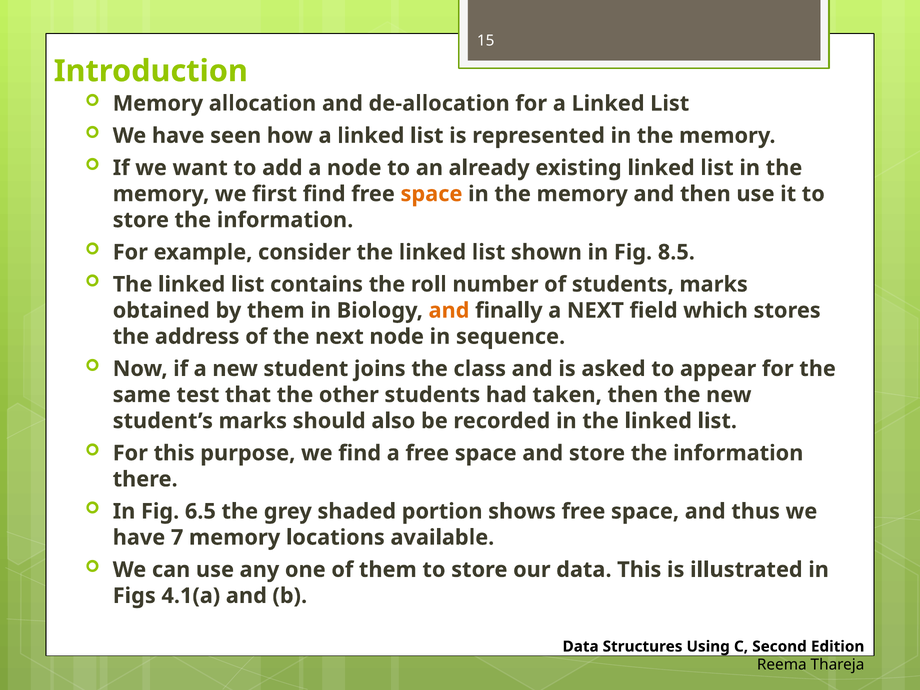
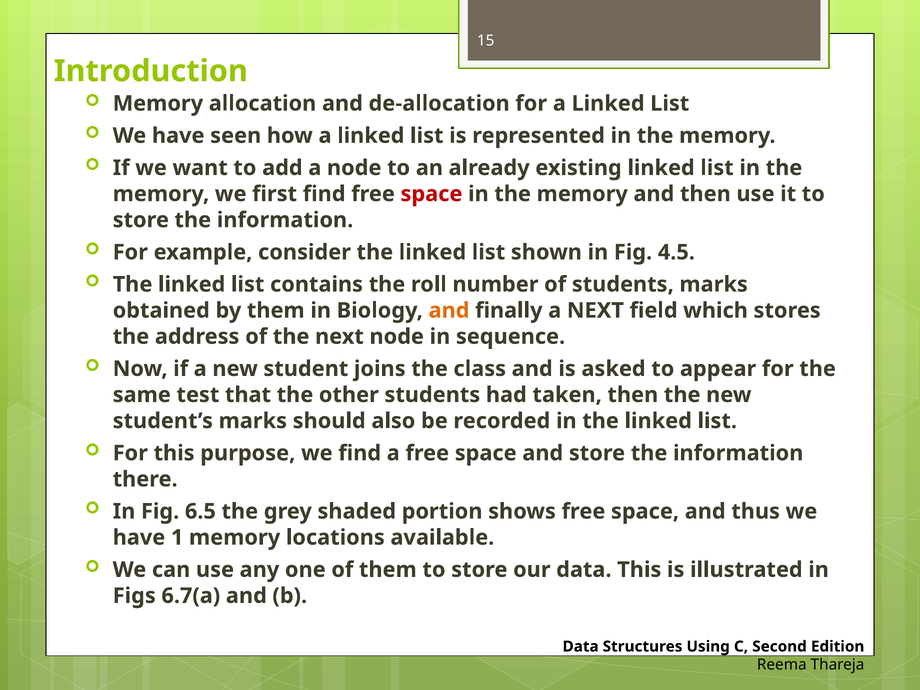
space colour: orange -> red (431, 194)
8.5: 8.5 -> 4.5 (676, 252)
7: 7 -> 1 (177, 538)
4.1(a: 4.1(a -> 6.7(a (191, 596)
